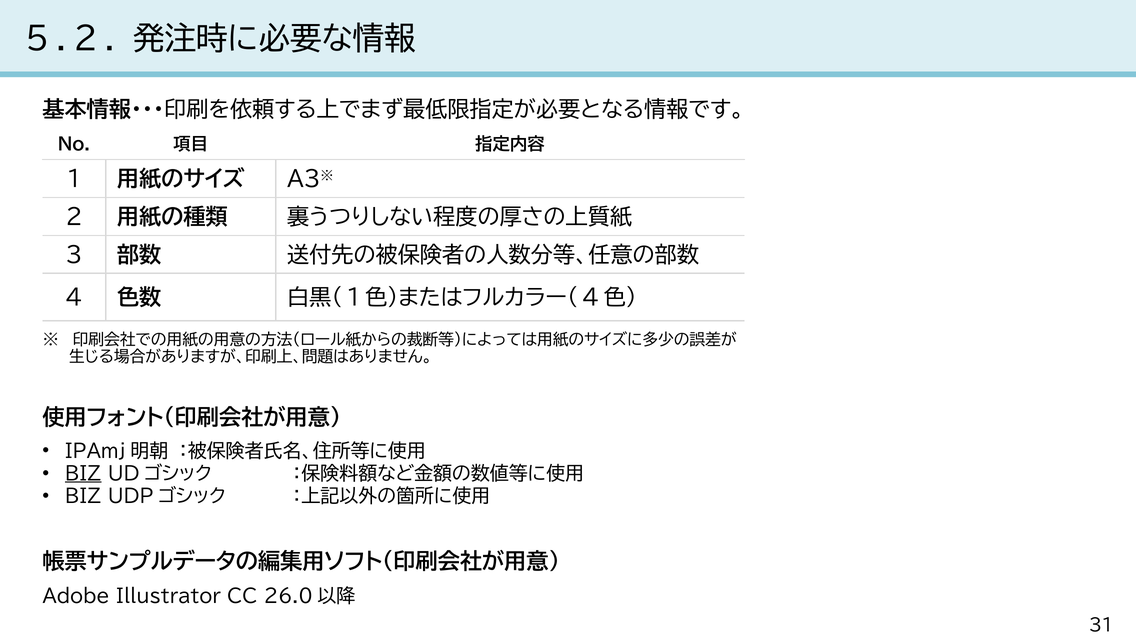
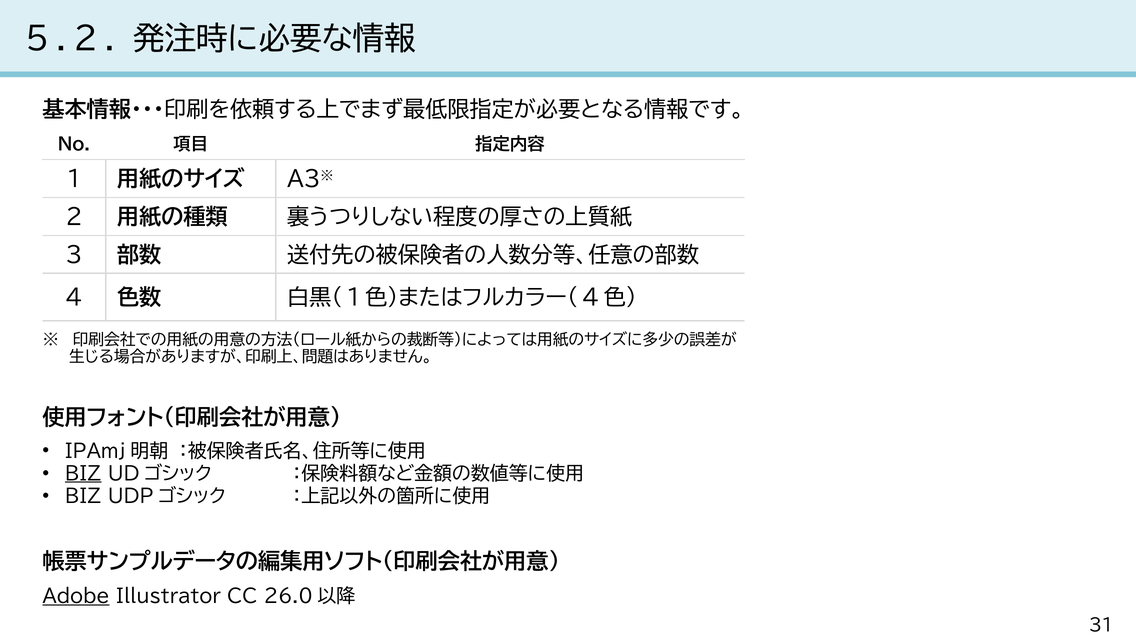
Adobe underline: none -> present (76, 597)
